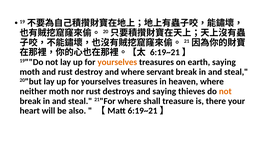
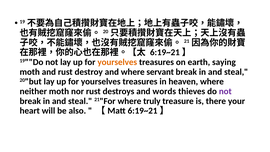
and saying: saying -> words (164, 91)
not colour: orange -> purple (225, 91)
shall: shall -> truly (152, 101)
